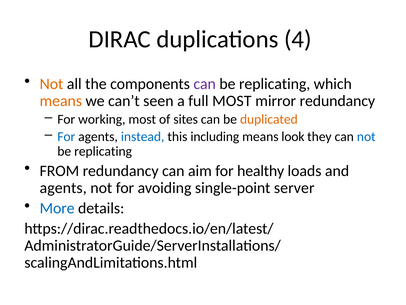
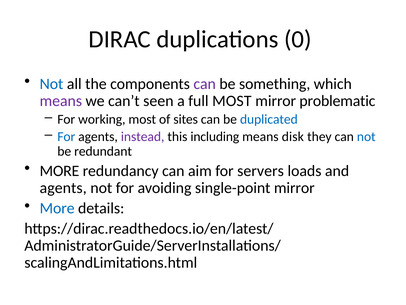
4: 4 -> 0 (298, 39)
Not colour: orange -> blue (51, 84)
replicating: replicating -> something (275, 84)
means colour: orange -> purple (61, 101)
mirror redundancy: redundancy -> problematic (337, 101)
duplicated colour: orange -> blue (269, 119)
instead colour: blue -> purple (143, 137)
look: look -> disk (293, 137)
replicating: replicating -> redundant (103, 151)
FROM: FROM -> MORE (59, 171)
healthy: healthy -> servers (261, 171)
single-point server: server -> mirror (294, 188)
